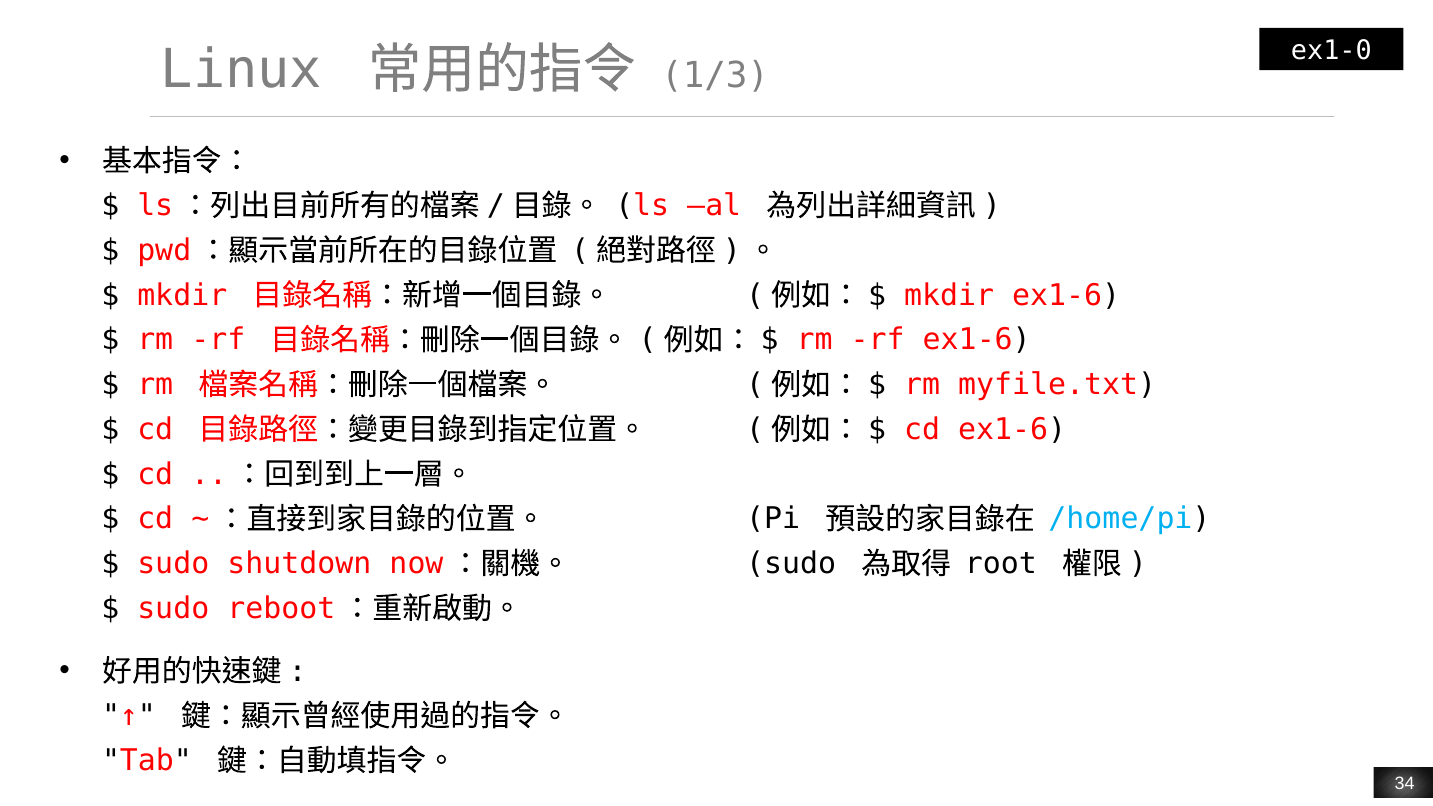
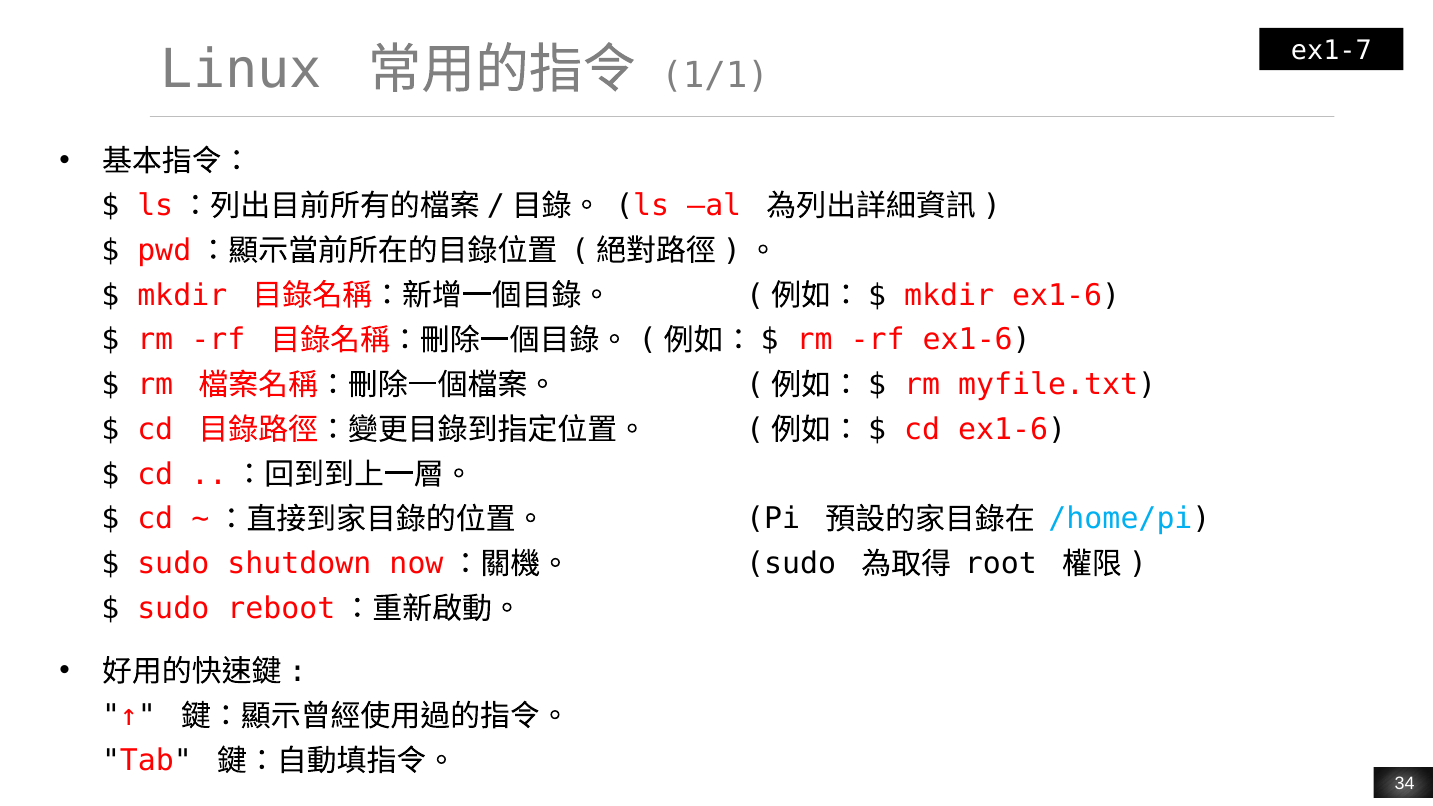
ex1-0: ex1-0 -> ex1-7 (1331, 51)
1/3: 1/3 -> 1/1 (715, 76)
